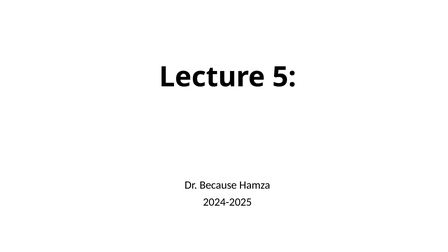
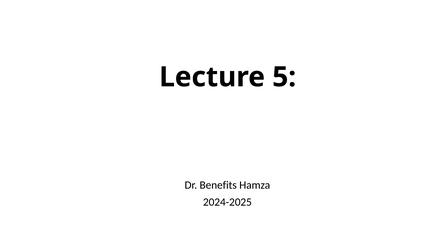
Because: Because -> Benefits (218, 185)
